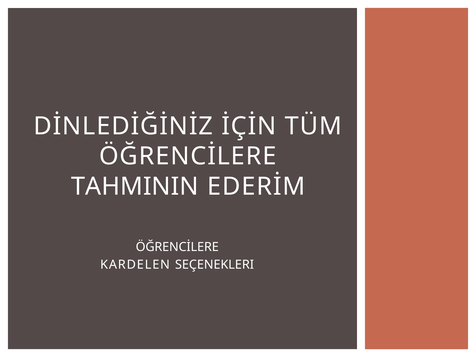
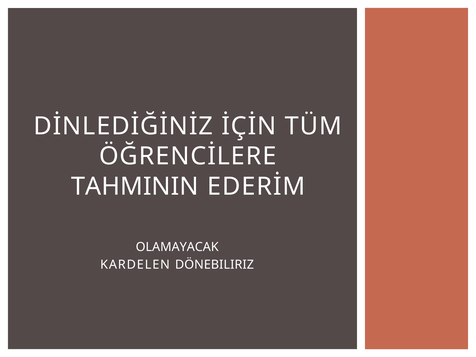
ÖĞRENCİLERE: ÖĞRENCİLERE -> OLAMAYACAK (177, 247)
SEÇENEKLERI: SEÇENEKLERI -> DÖNEBILIRIZ (214, 265)
